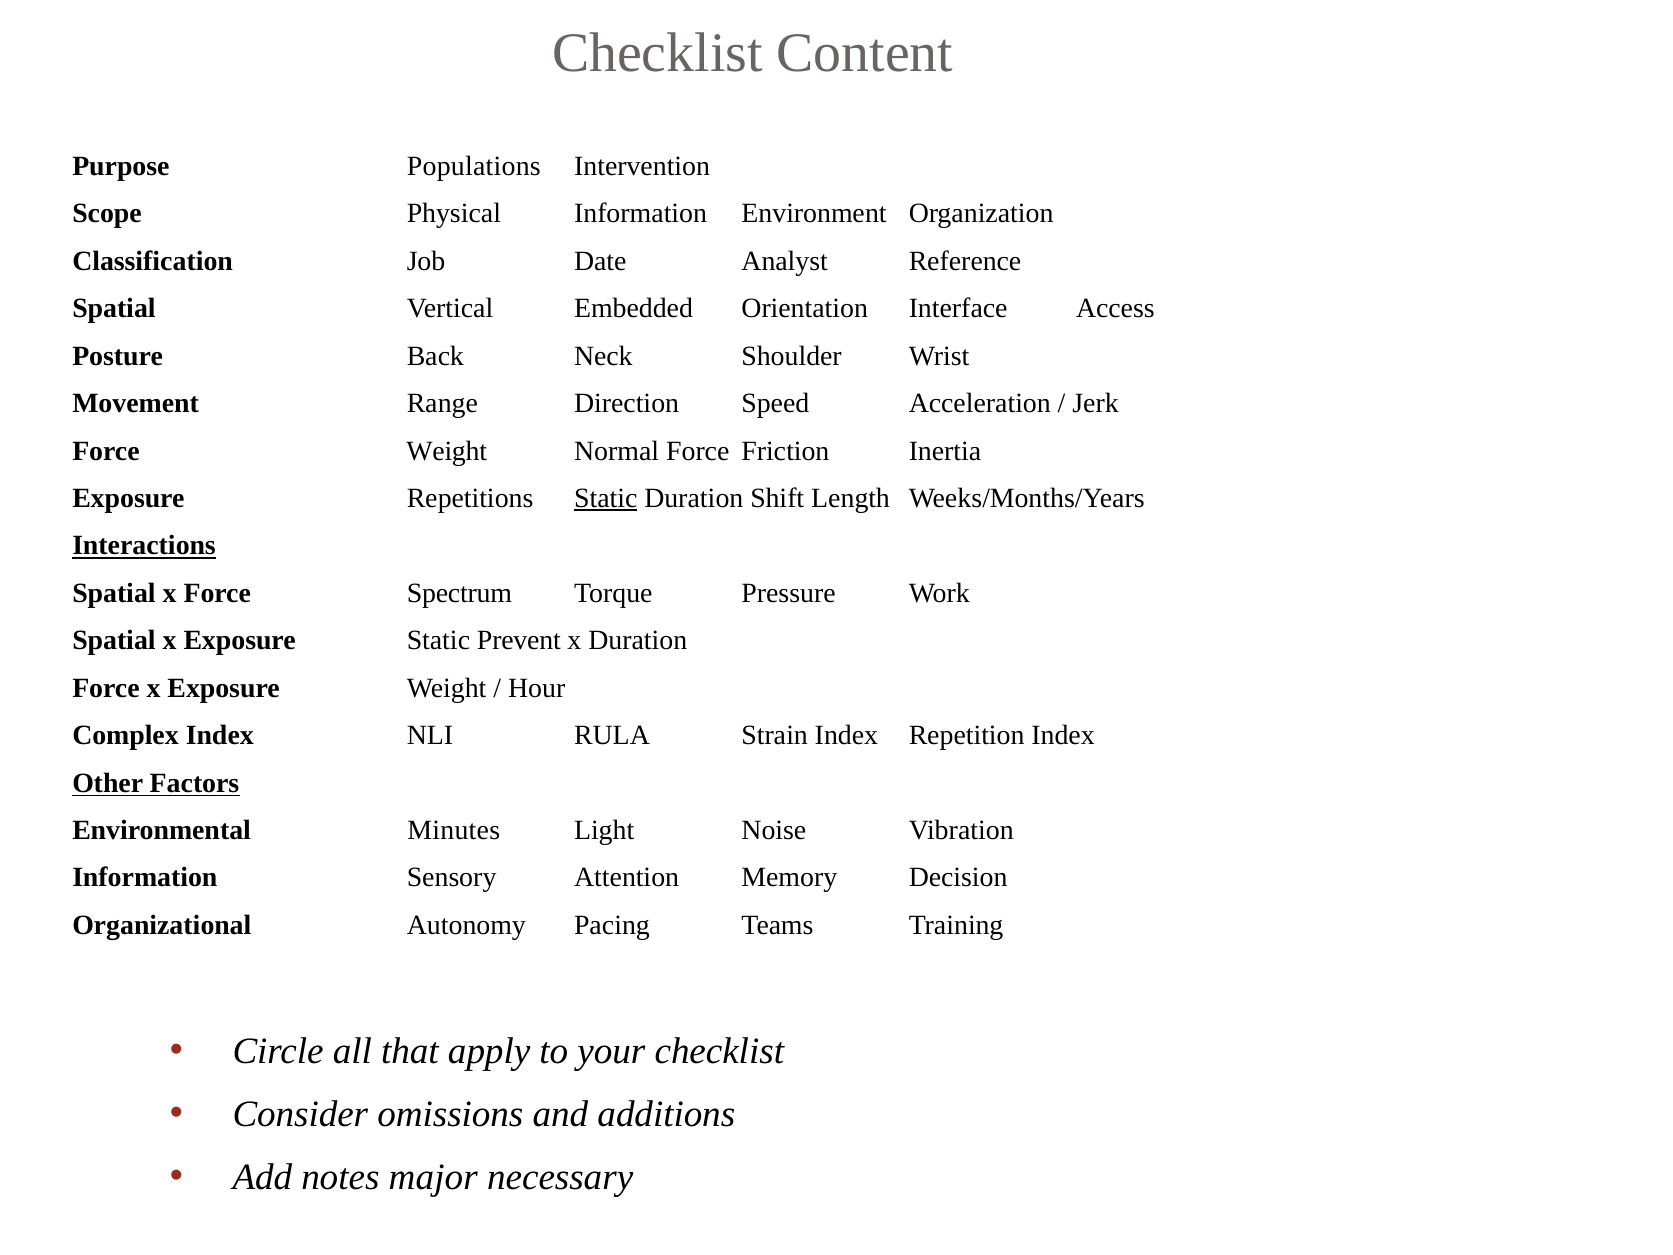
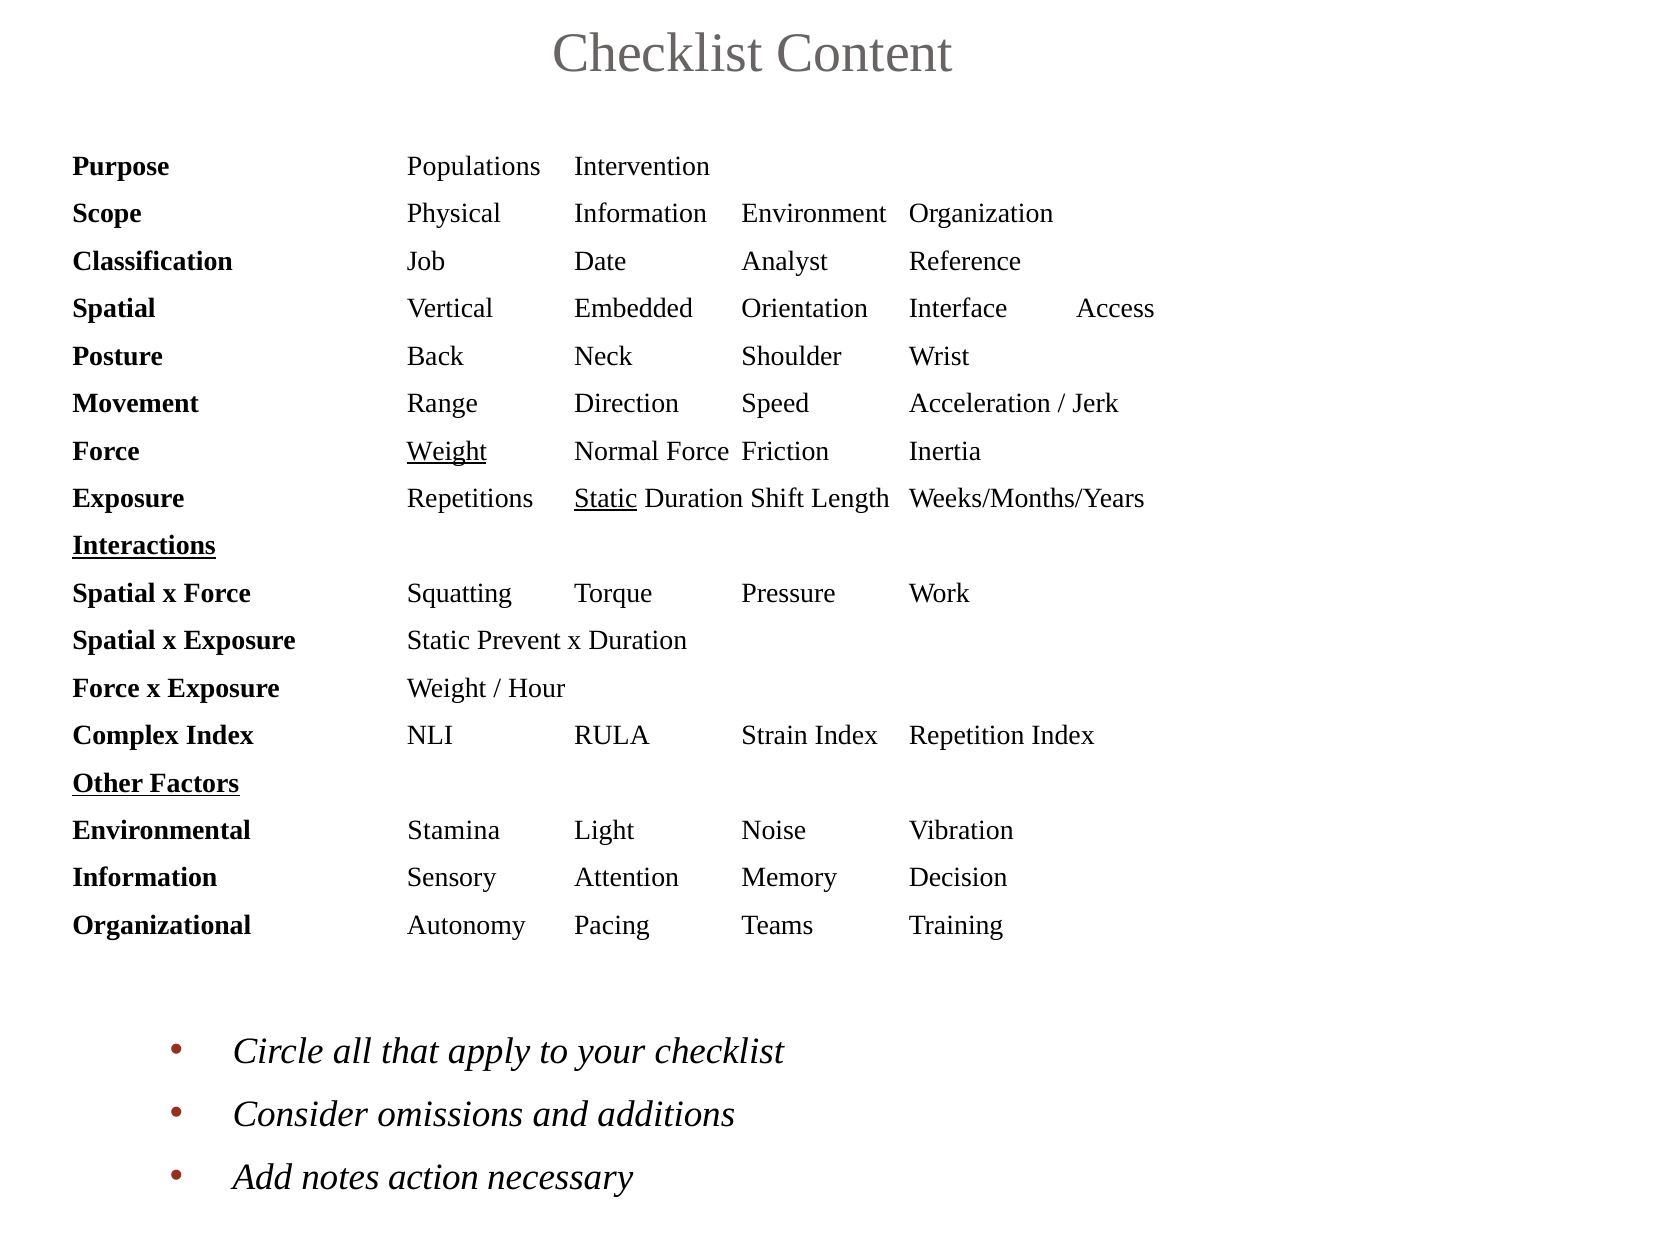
Weight underline: none -> present (447, 451)
Spectrum: Spectrum -> Squatting (459, 593)
Minutes: Minutes -> Stamina (454, 830)
major: major -> action (434, 1177)
